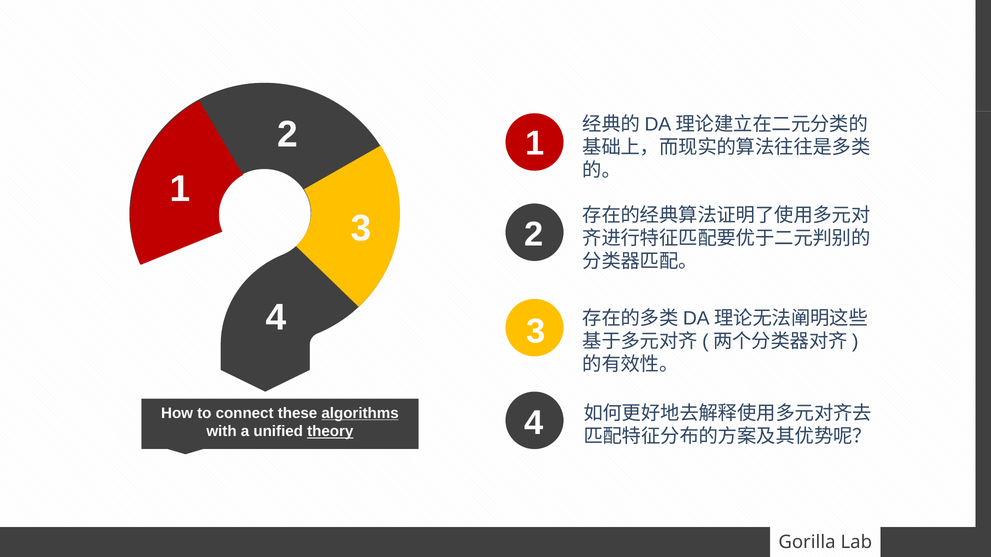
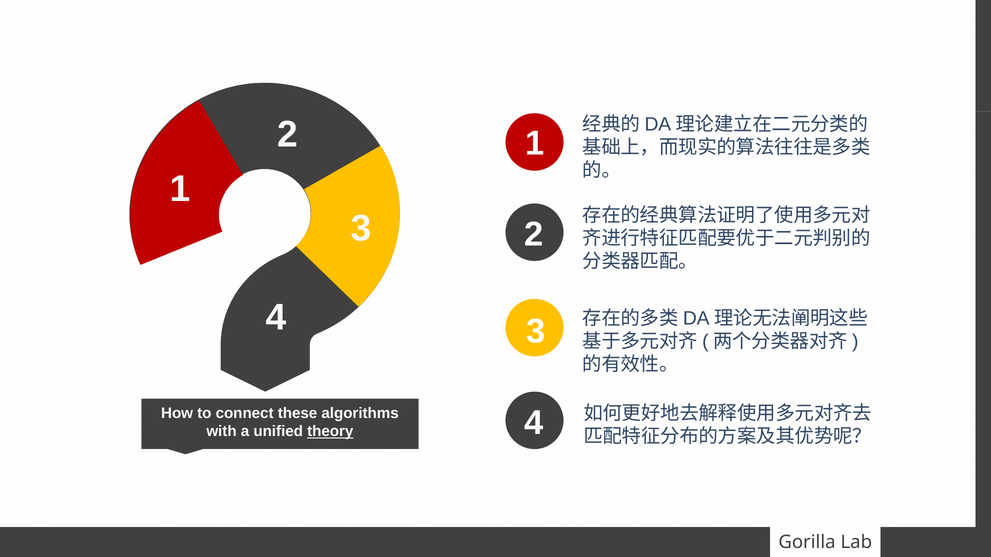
algorithms underline: present -> none (360, 414)
